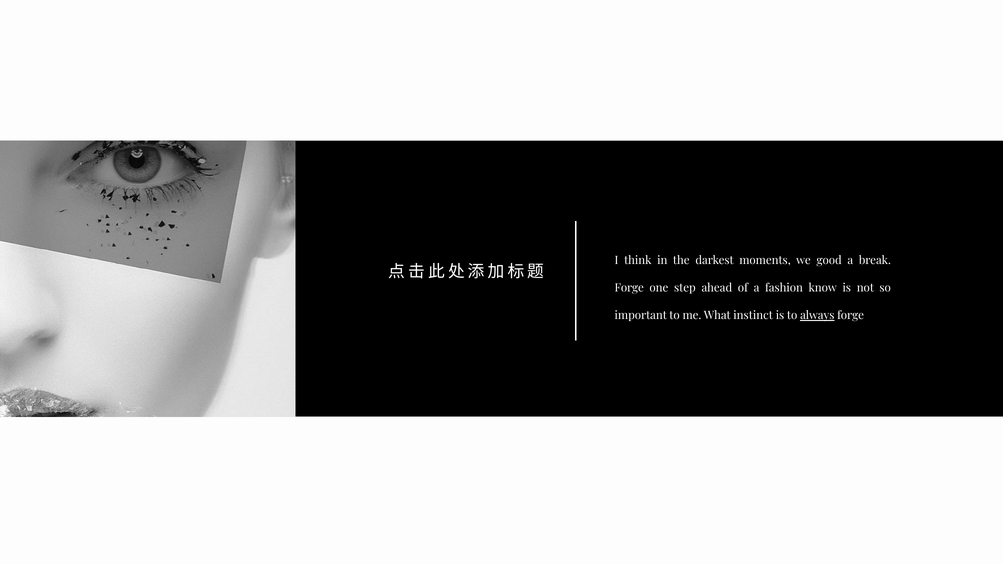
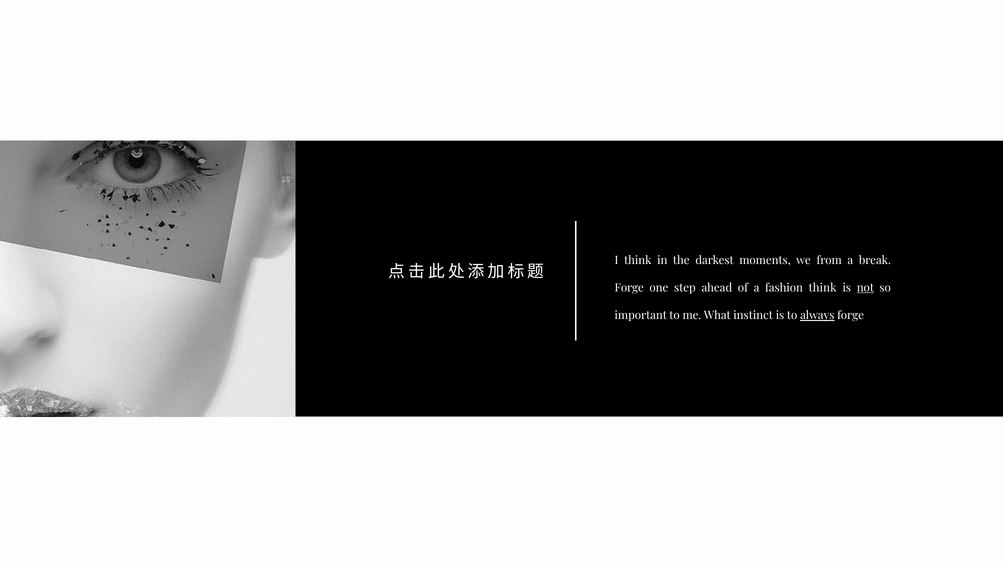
good: good -> from (829, 260)
fashion know: know -> think (823, 288)
not underline: none -> present (865, 288)
